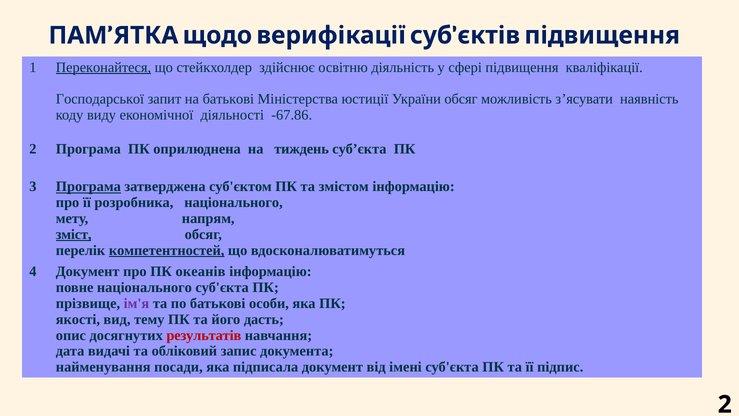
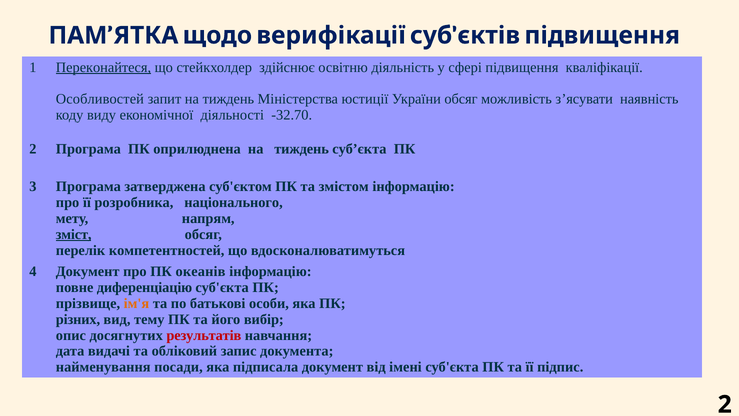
Господарської: Господарської -> Особливостей (100, 99)
запит на батькові: батькові -> тиждень (228, 99)
-67.86: -67.86 -> -32.70 (292, 115)
Програма underline: present -> none (88, 187)
компетентностей underline: present -> none (167, 250)
повне національного: національного -> диференціацію (144, 287)
ім'я colour: purple -> orange (136, 303)
якості: якості -> різних (78, 319)
дасть: дасть -> вибір (264, 319)
